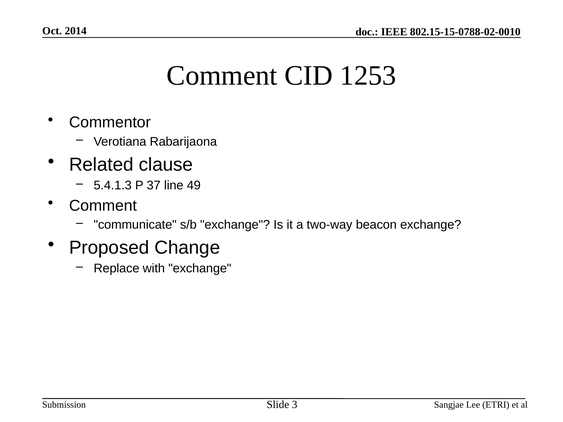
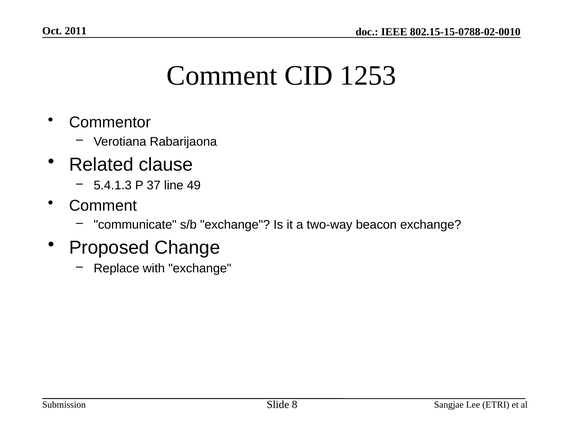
2014: 2014 -> 2011 (76, 31)
3: 3 -> 8 (295, 405)
